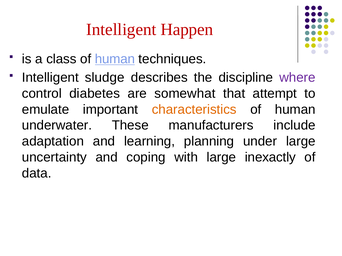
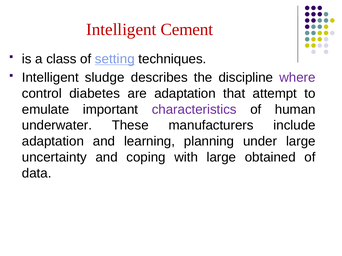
Happen: Happen -> Cement (187, 30)
class of human: human -> setting (115, 59)
are somewhat: somewhat -> adaptation (185, 94)
characteristics colour: orange -> purple (194, 110)
inexactly: inexactly -> obtained (270, 158)
